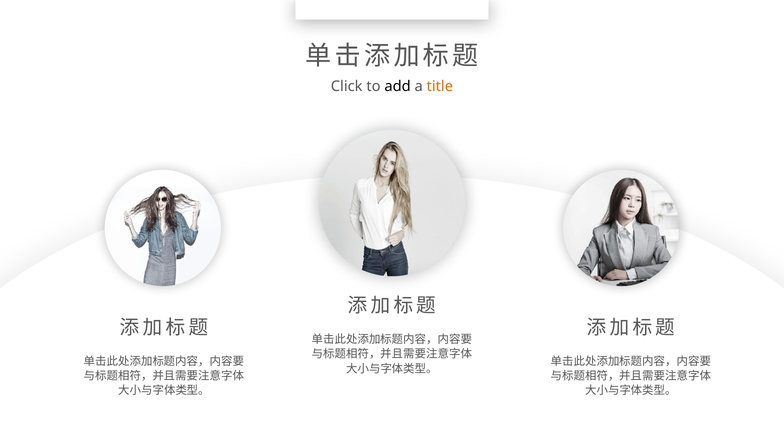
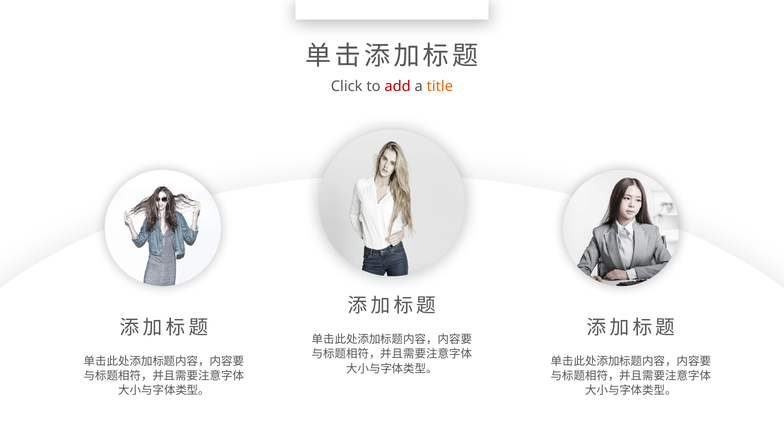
add colour: black -> red (398, 86)
